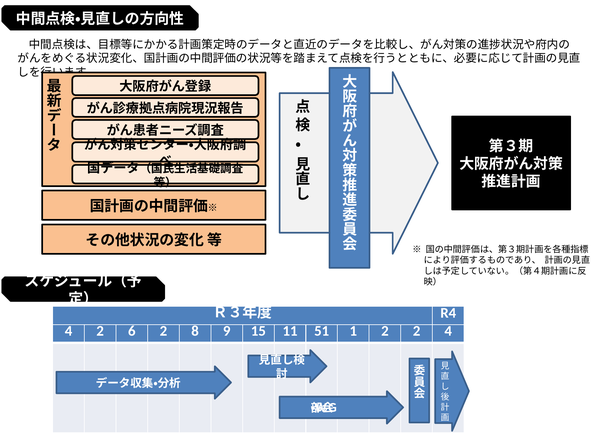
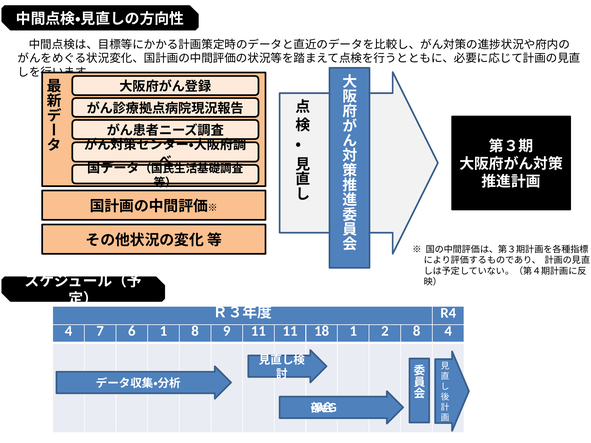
4 2: 2 -> 7 (100, 331)
6 2: 2 -> 1 (163, 331)
9 15: 15 -> 11 (258, 331)
51: 51 -> 18 (322, 331)
2 2: 2 -> 8 (417, 331)
